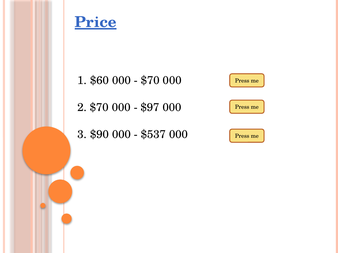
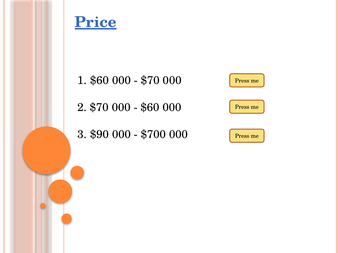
$97: $97 -> $60 (150, 108)
$537: $537 -> $700 (153, 135)
